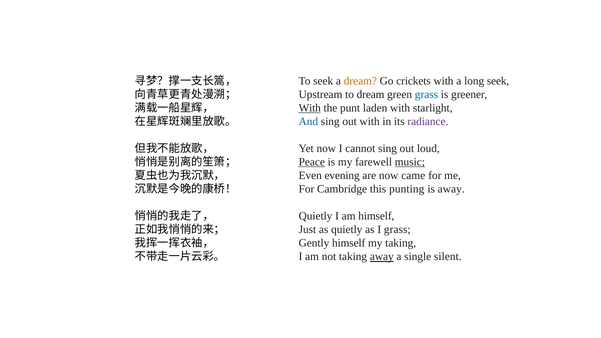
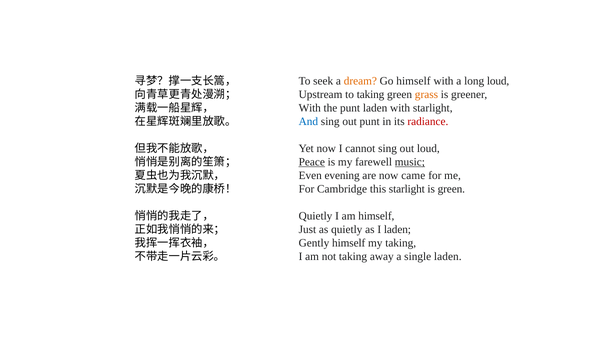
Go crickets: crickets -> himself (413, 81)
long seek: seek -> loud (498, 81)
to dream: dream -> taking (371, 94)
grass colour: blue -> orange (426, 94)
With underline: present -> none (310, 108)
out with: with -> punt (370, 121)
radiance colour: purple -> red (428, 121)
this punting: punting -> starlight (407, 189)
is away: away -> green (451, 189)
I grass: grass -> laden (397, 230)
away underline: present -> none (382, 257)
single silent: silent -> laden (448, 257)
